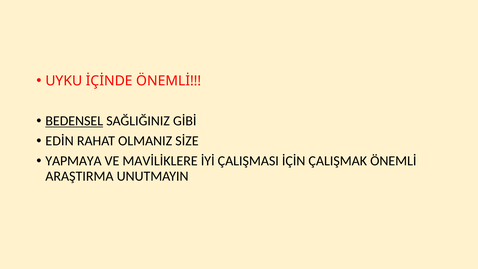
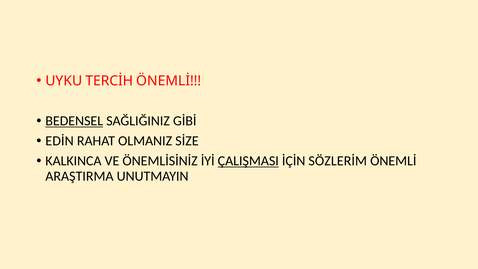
İÇİNDE: İÇİNDE -> TERCİH (109, 81)
YAPMAYA: YAPMAYA -> KALKINCA (73, 161)
MAVİLİKLERE: MAVİLİKLERE -> ÖNEMLİSİNİZ (160, 161)
ÇALIŞMASI underline: none -> present (248, 161)
ÇALIŞMAK: ÇALIŞMAK -> SÖZLERİM (338, 161)
